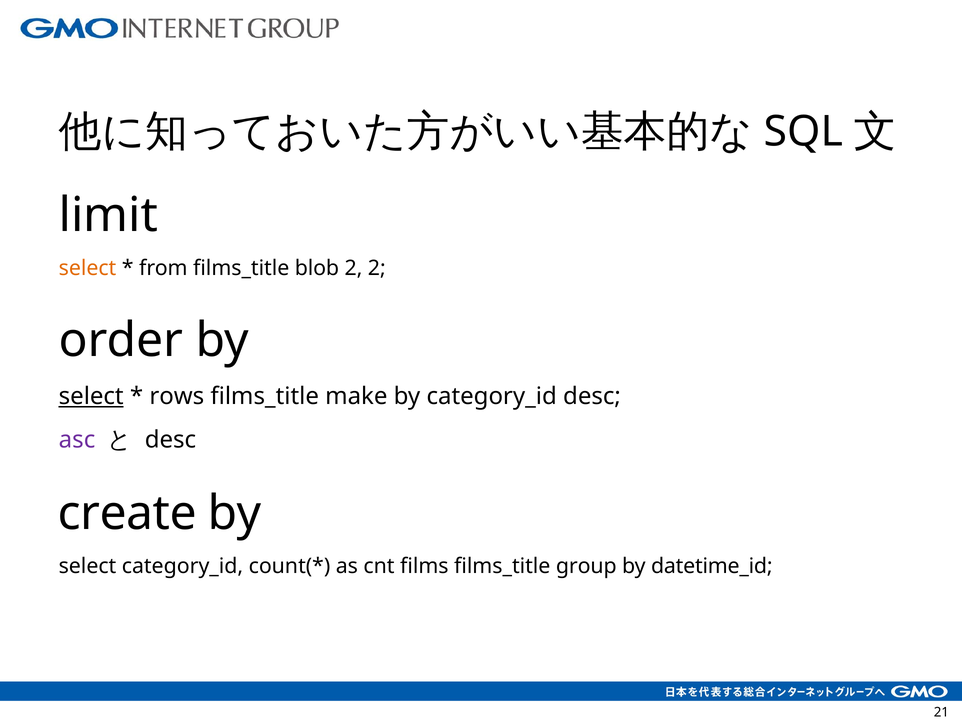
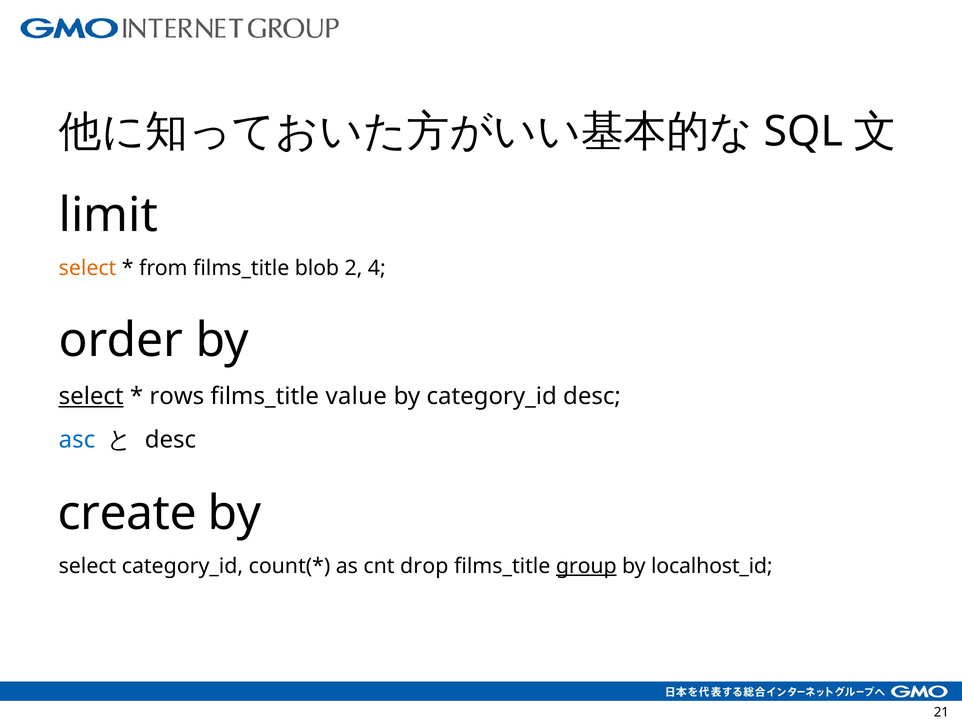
2 2: 2 -> 4 (377, 268)
make: make -> value (356, 397)
asc colour: purple -> blue (77, 440)
films: films -> drop (424, 566)
group underline: none -> present (586, 566)
datetime_id: datetime_id -> localhost_id (712, 566)
